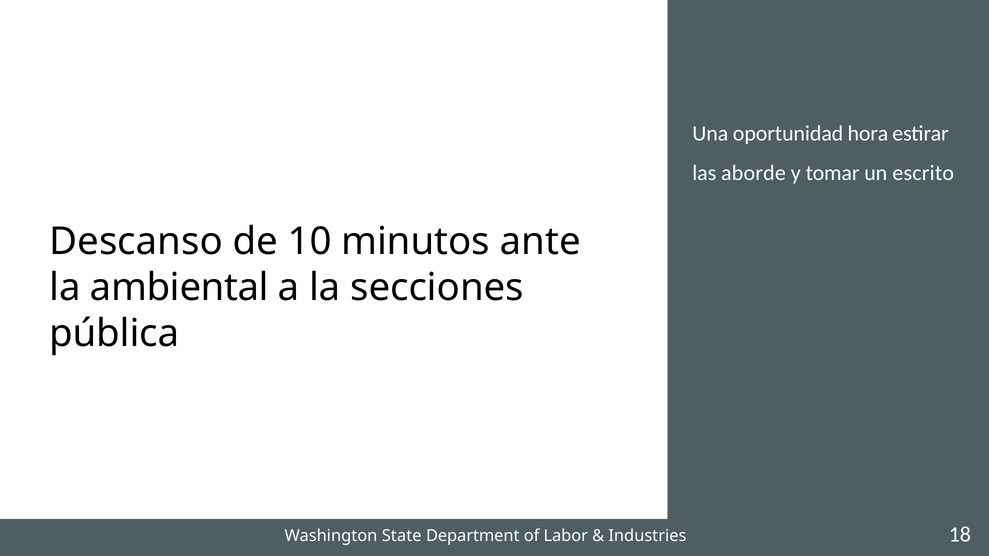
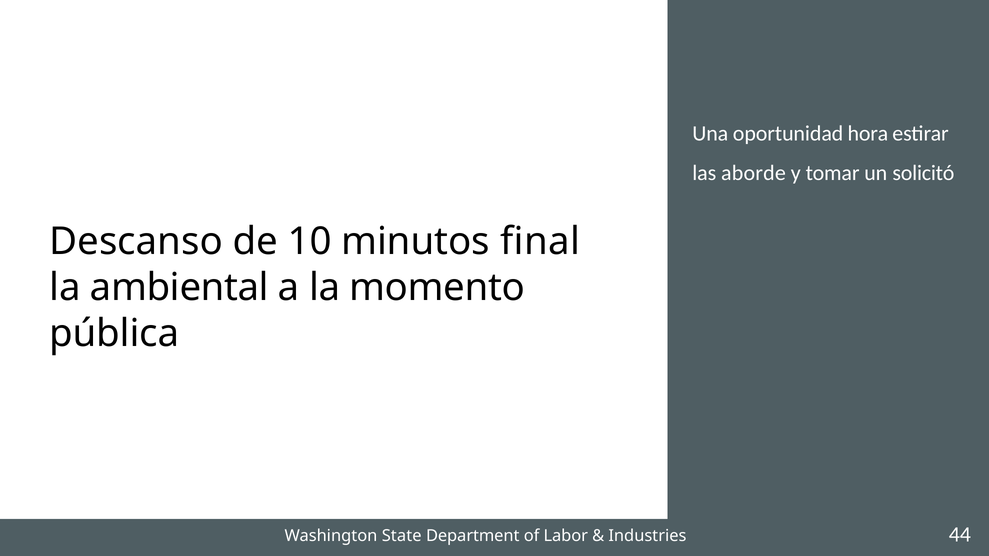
escrito: escrito -> solicitó (923, 173)
ante: ante -> final (540, 242)
secciones: secciones -> momento (437, 288)
18: 18 -> 44 (960, 535)
